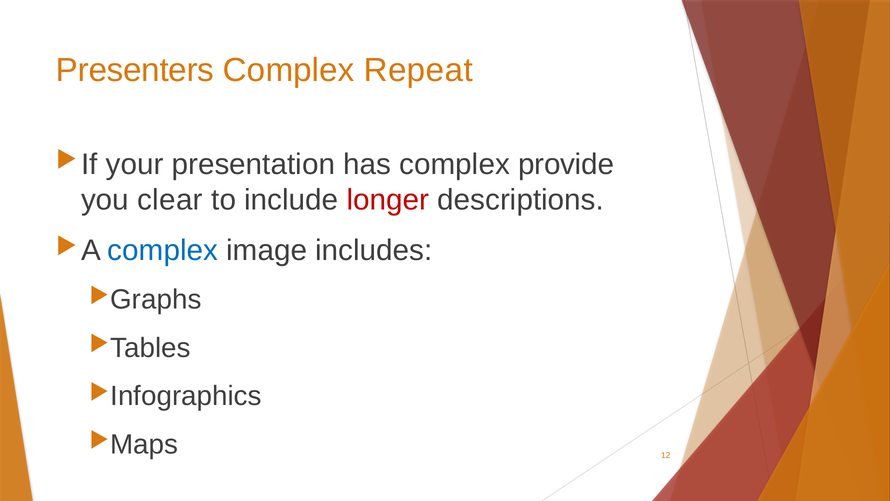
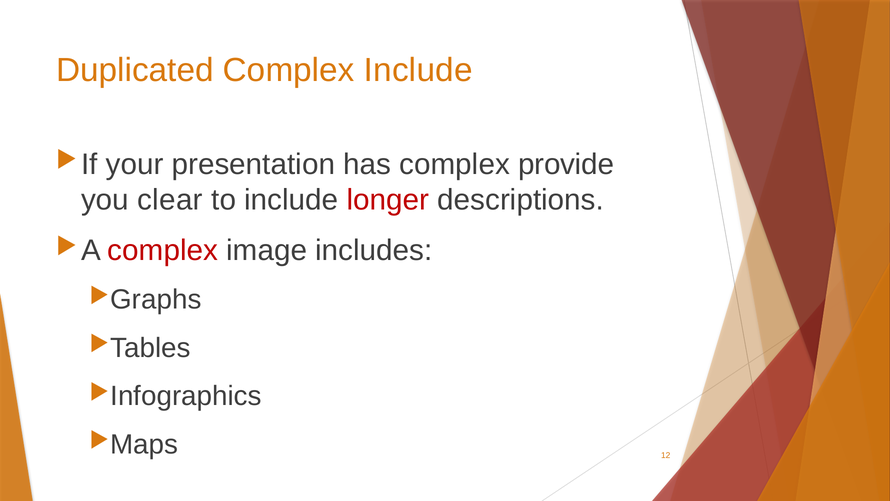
Presenters: Presenters -> Duplicated (135, 70)
Complex Repeat: Repeat -> Include (418, 70)
complex colour: blue -> red (163, 250)
